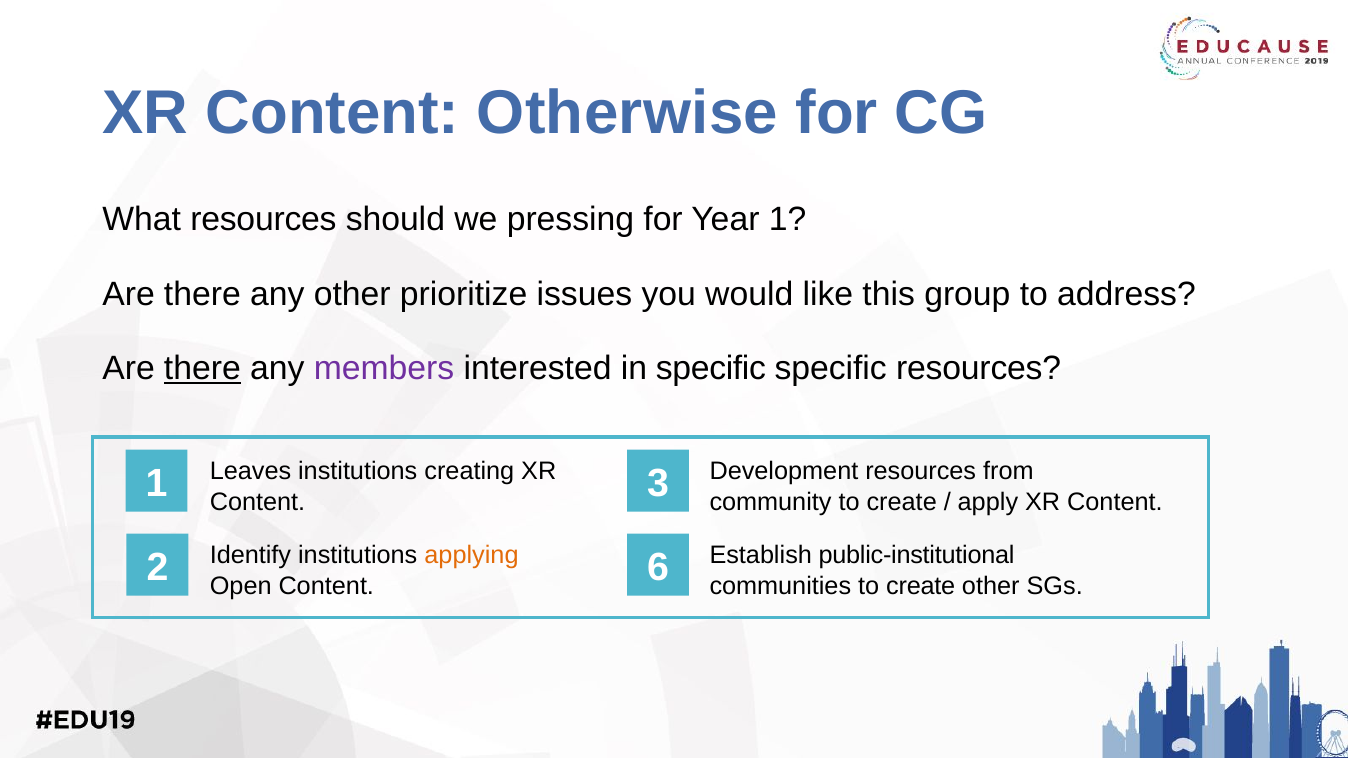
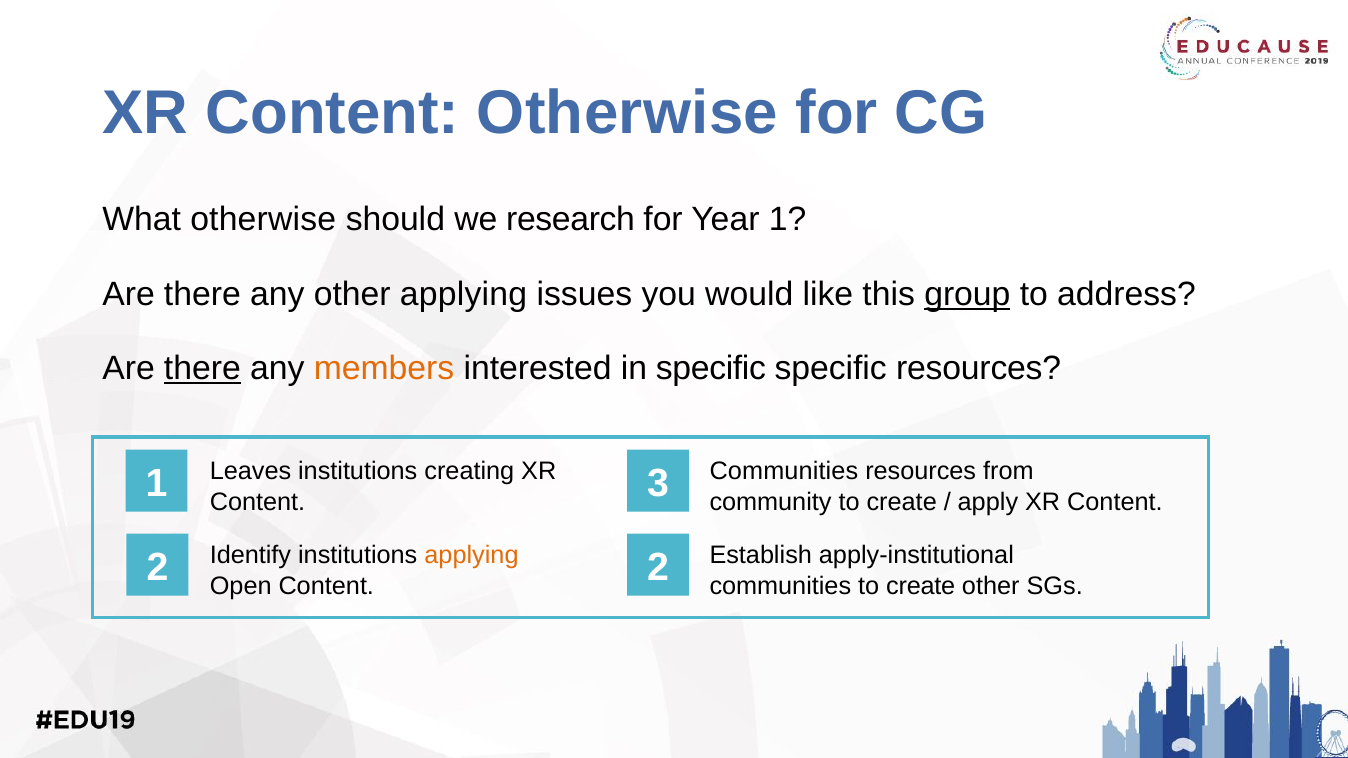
What resources: resources -> otherwise (263, 219)
pressing: pressing -> research (571, 219)
other prioritize: prioritize -> applying (464, 294)
group underline: none -> present (967, 294)
members colour: purple -> orange (384, 369)
Development: Development -> Communities (784, 472)
public-institutional: public-institutional -> apply-institutional (916, 556)
Content 6: 6 -> 2 (658, 568)
